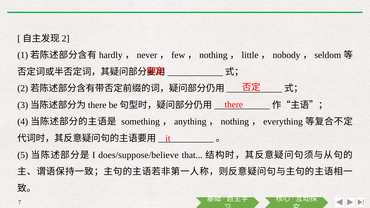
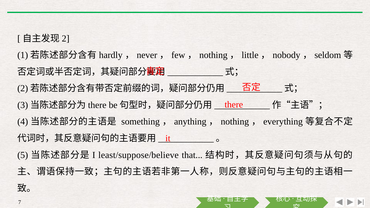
does/suppose/believe: does/suppose/believe -> least/suppose/believe (138, 155)
